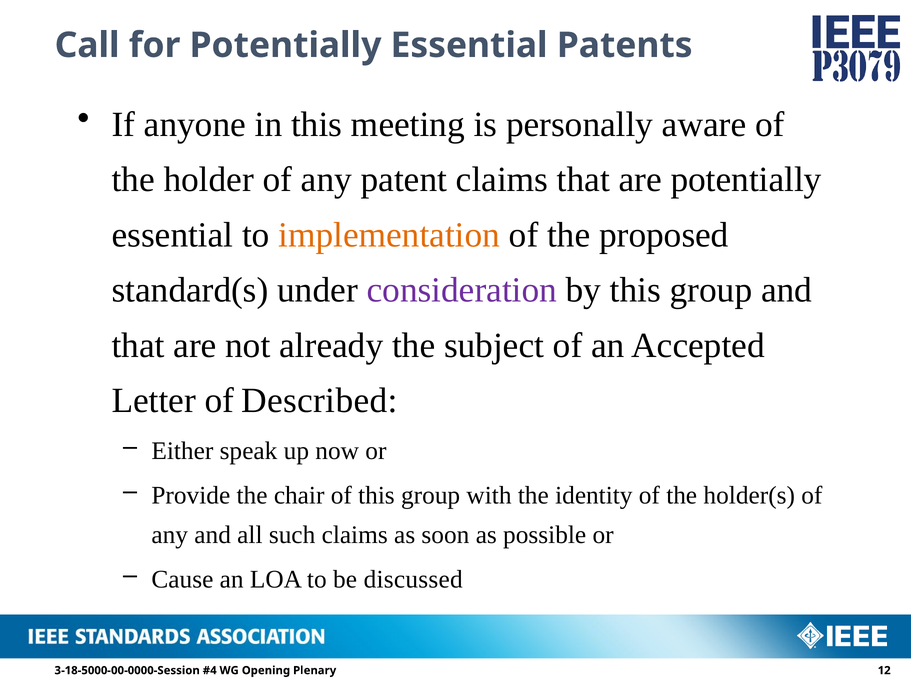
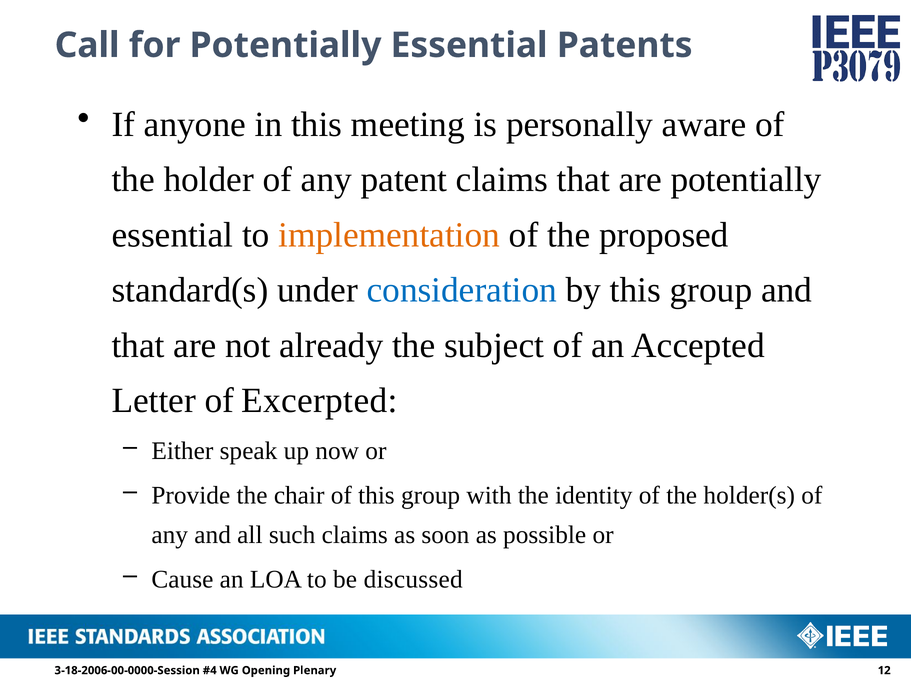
consideration colour: purple -> blue (462, 290)
Described: Described -> Excerpted (319, 401)
3-18-5000-00-0000-Session: 3-18-5000-00-0000-Session -> 3-18-2006-00-0000-Session (127, 671)
